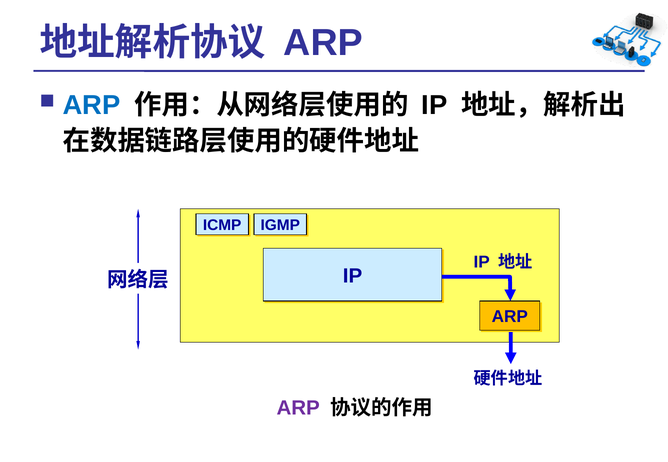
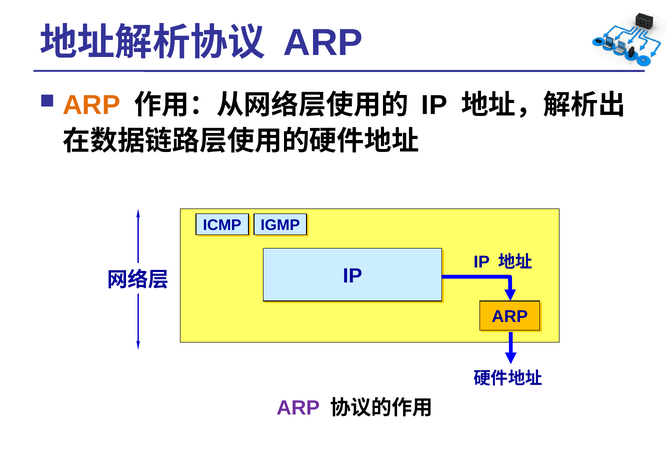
ARP colour: blue -> orange (92, 105)
